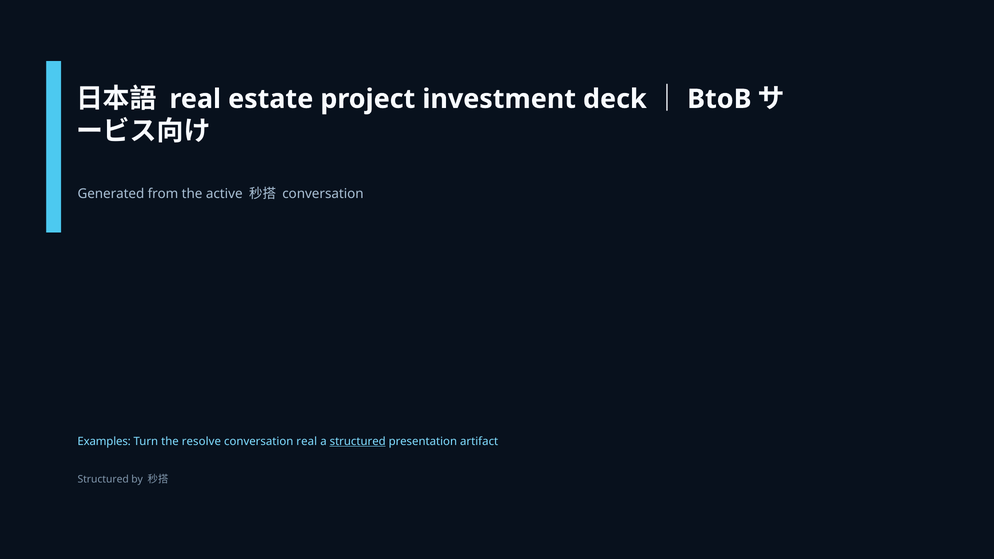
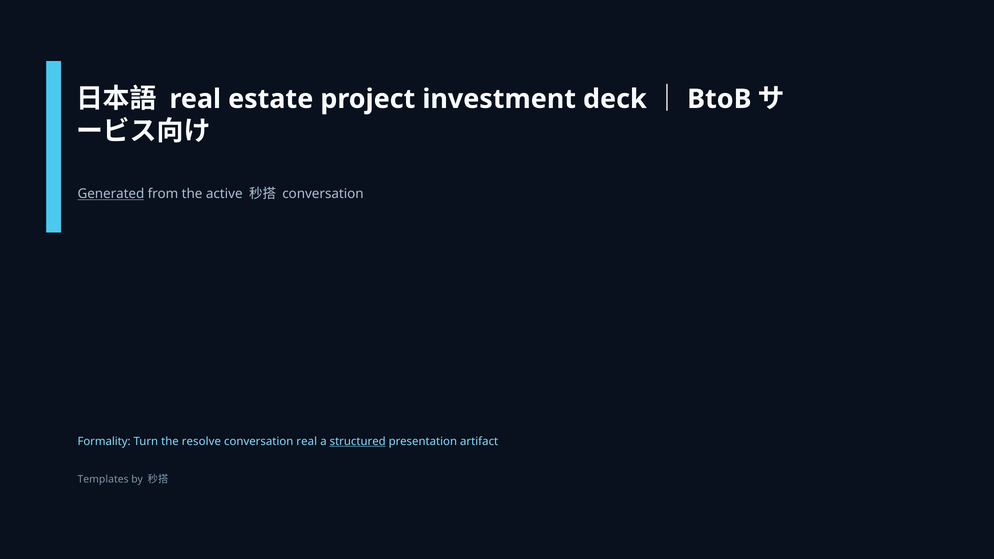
Generated underline: none -> present (111, 194)
Examples: Examples -> Formality (104, 441)
Structured: Structured -> Templates (103, 479)
